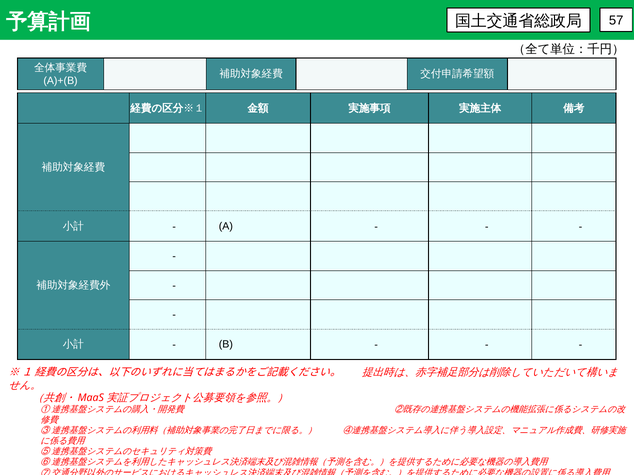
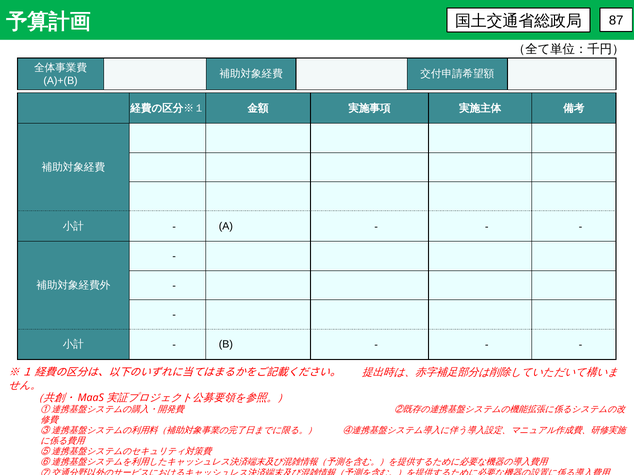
57: 57 -> 87 (616, 21)
